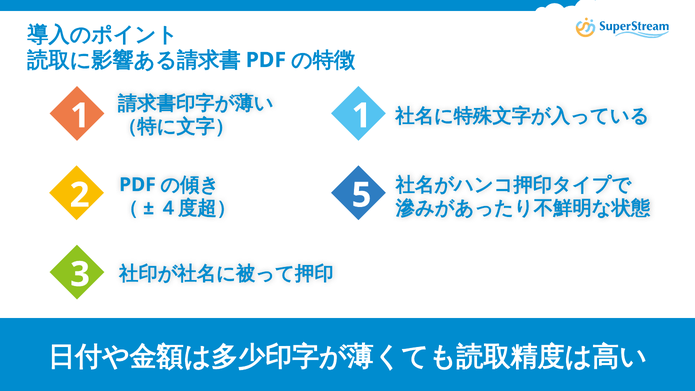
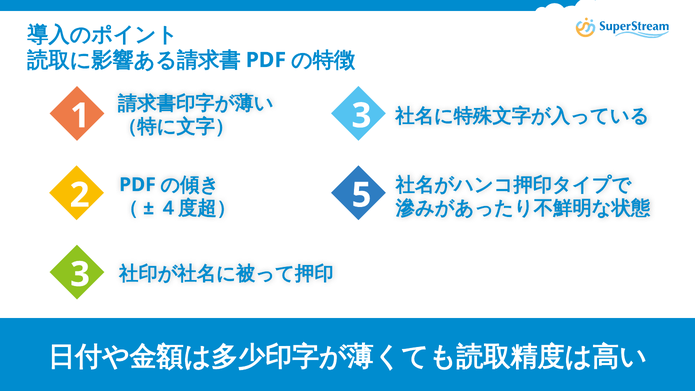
1 1: 1 -> 3 (361, 116)
